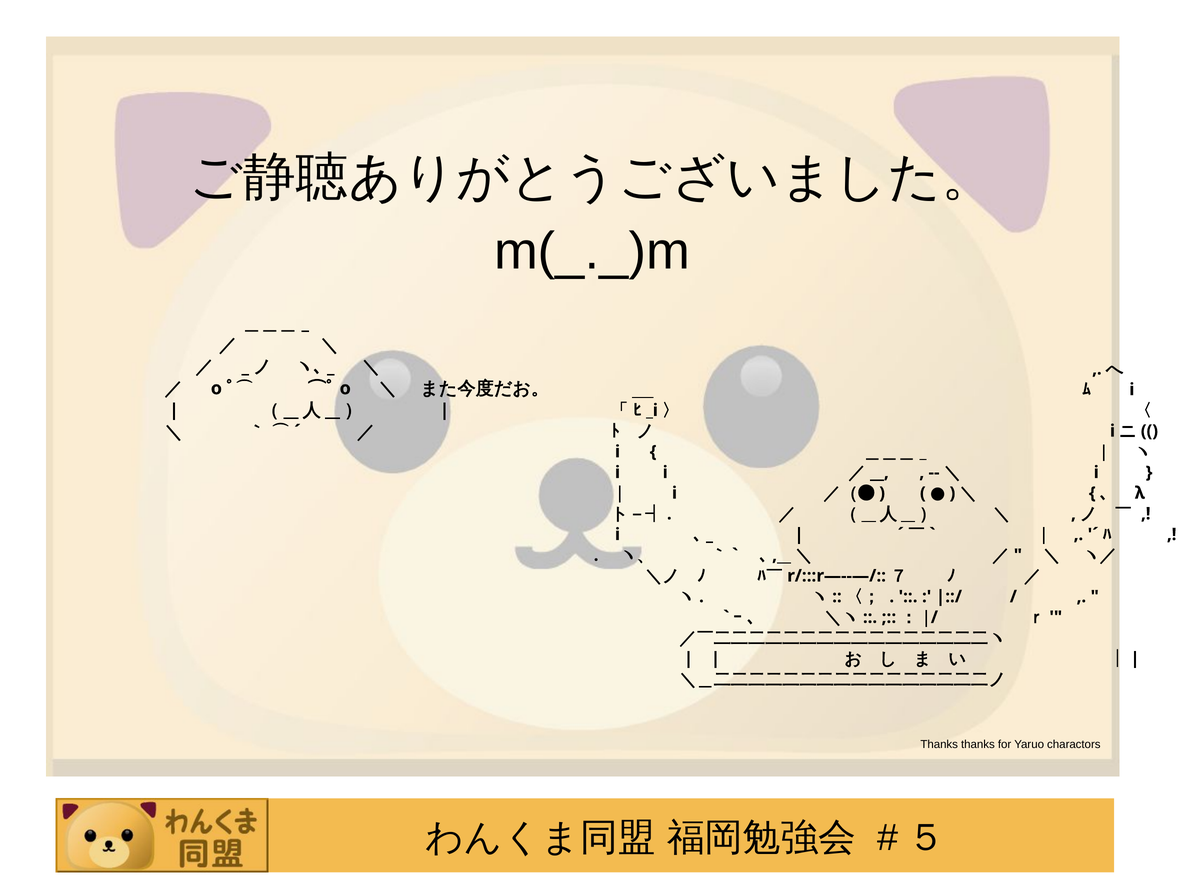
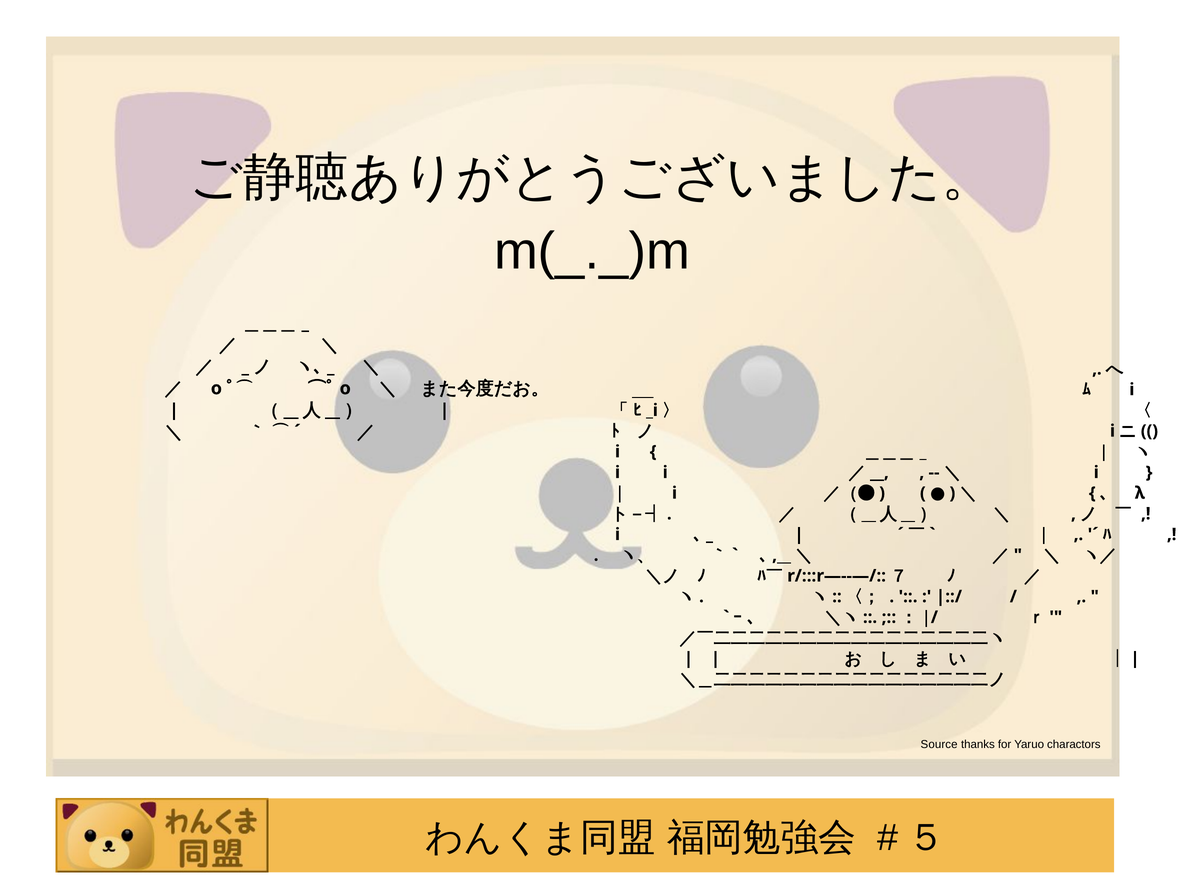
Thanks: Thanks -> Source (939, 744)
